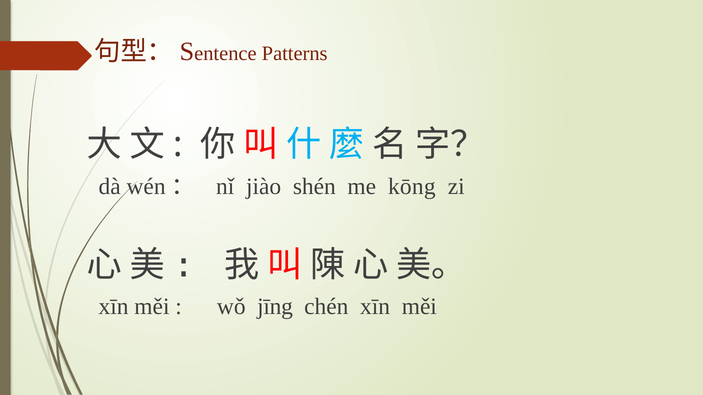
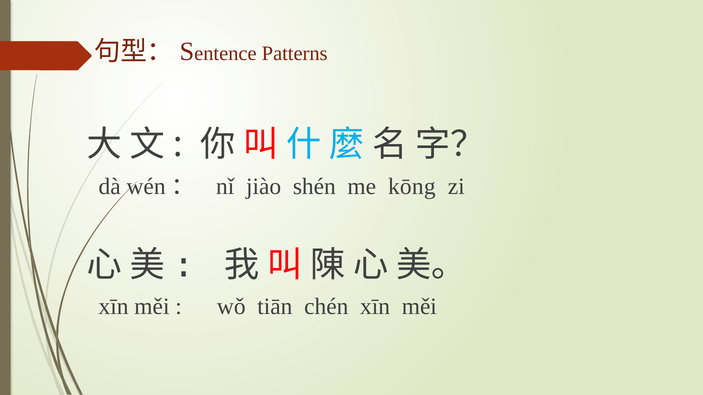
jīng: jīng -> tiān (275, 307)
